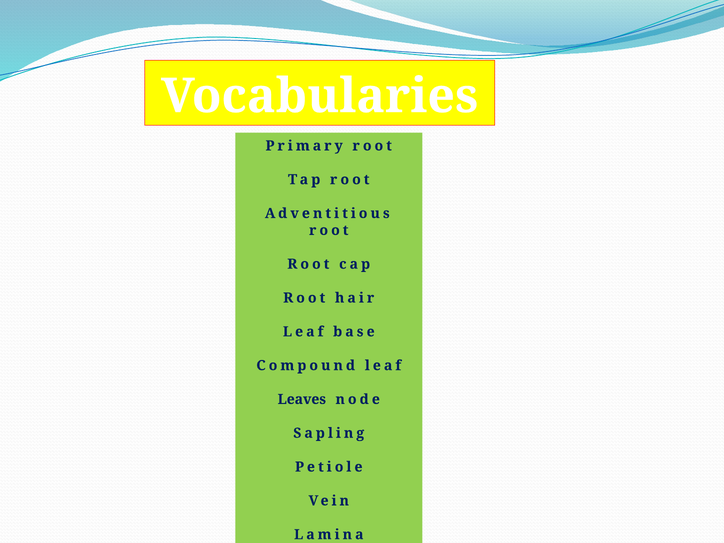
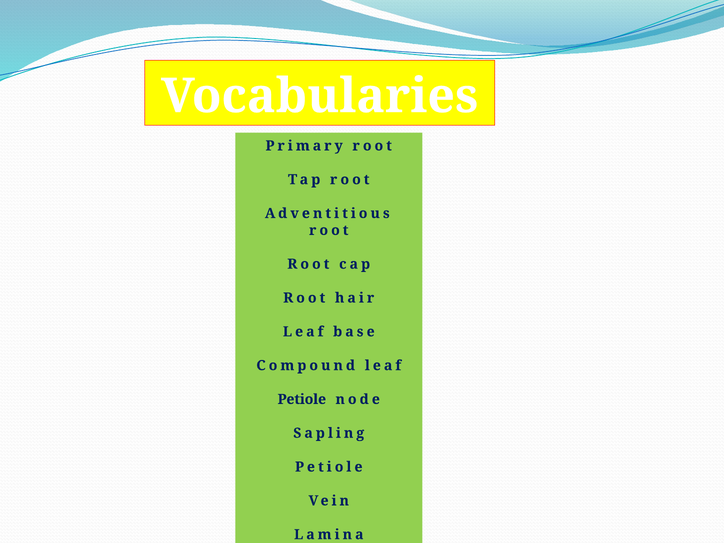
Leaves: Leaves -> Petiole (302, 399)
